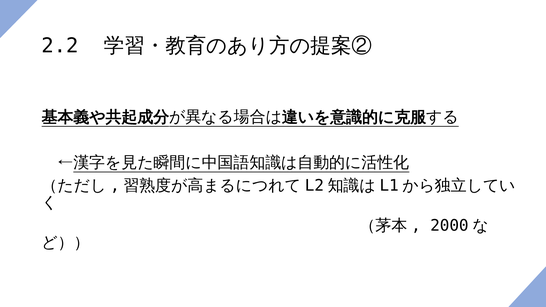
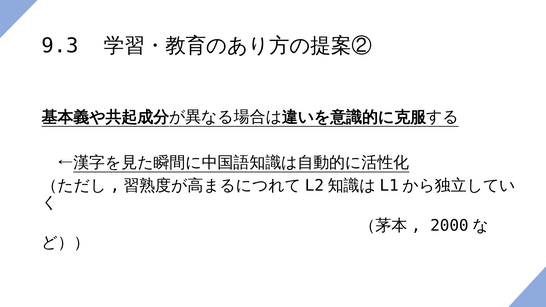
2.2: 2.2 -> 9.3 (60, 46)
